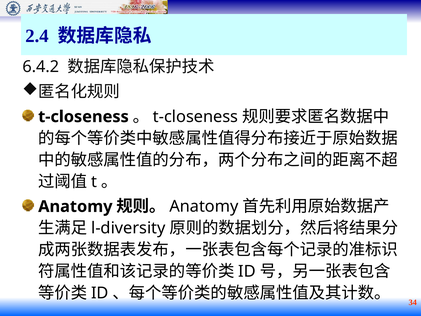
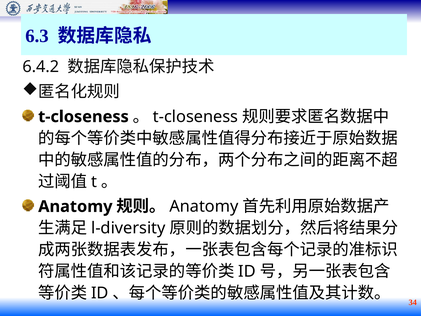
2.4: 2.4 -> 6.3 (37, 36)
